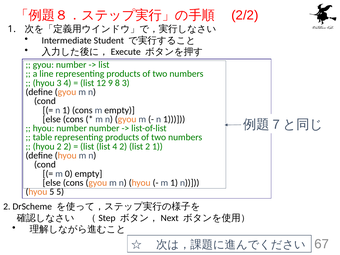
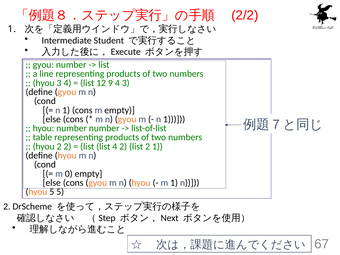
9 8: 8 -> 4 (117, 83)
